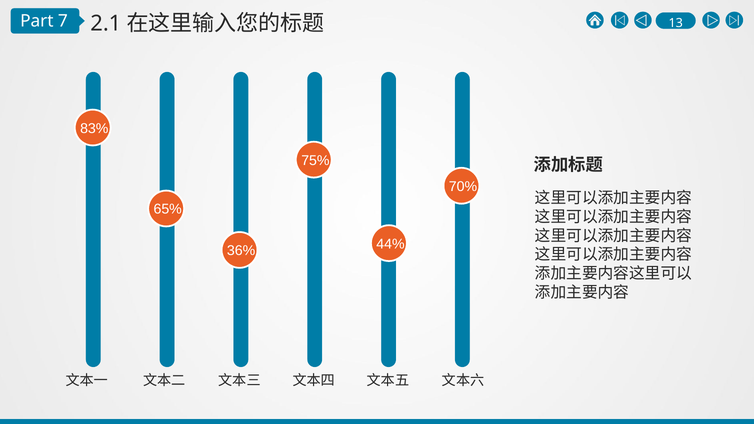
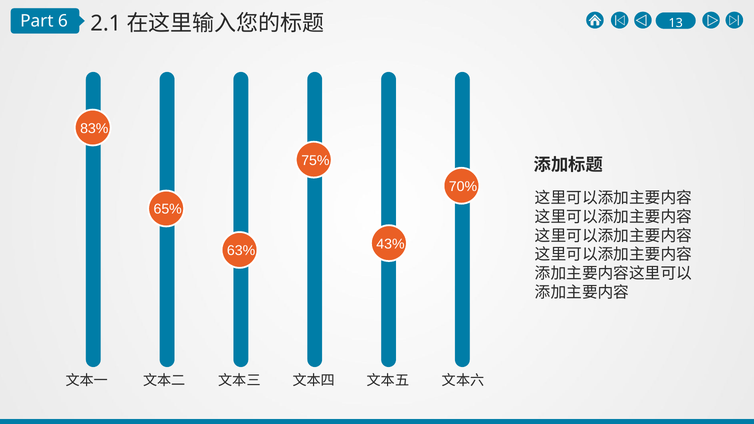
7: 7 -> 6 (63, 21)
44%: 44% -> 43% (390, 244)
36%: 36% -> 63% (241, 251)
